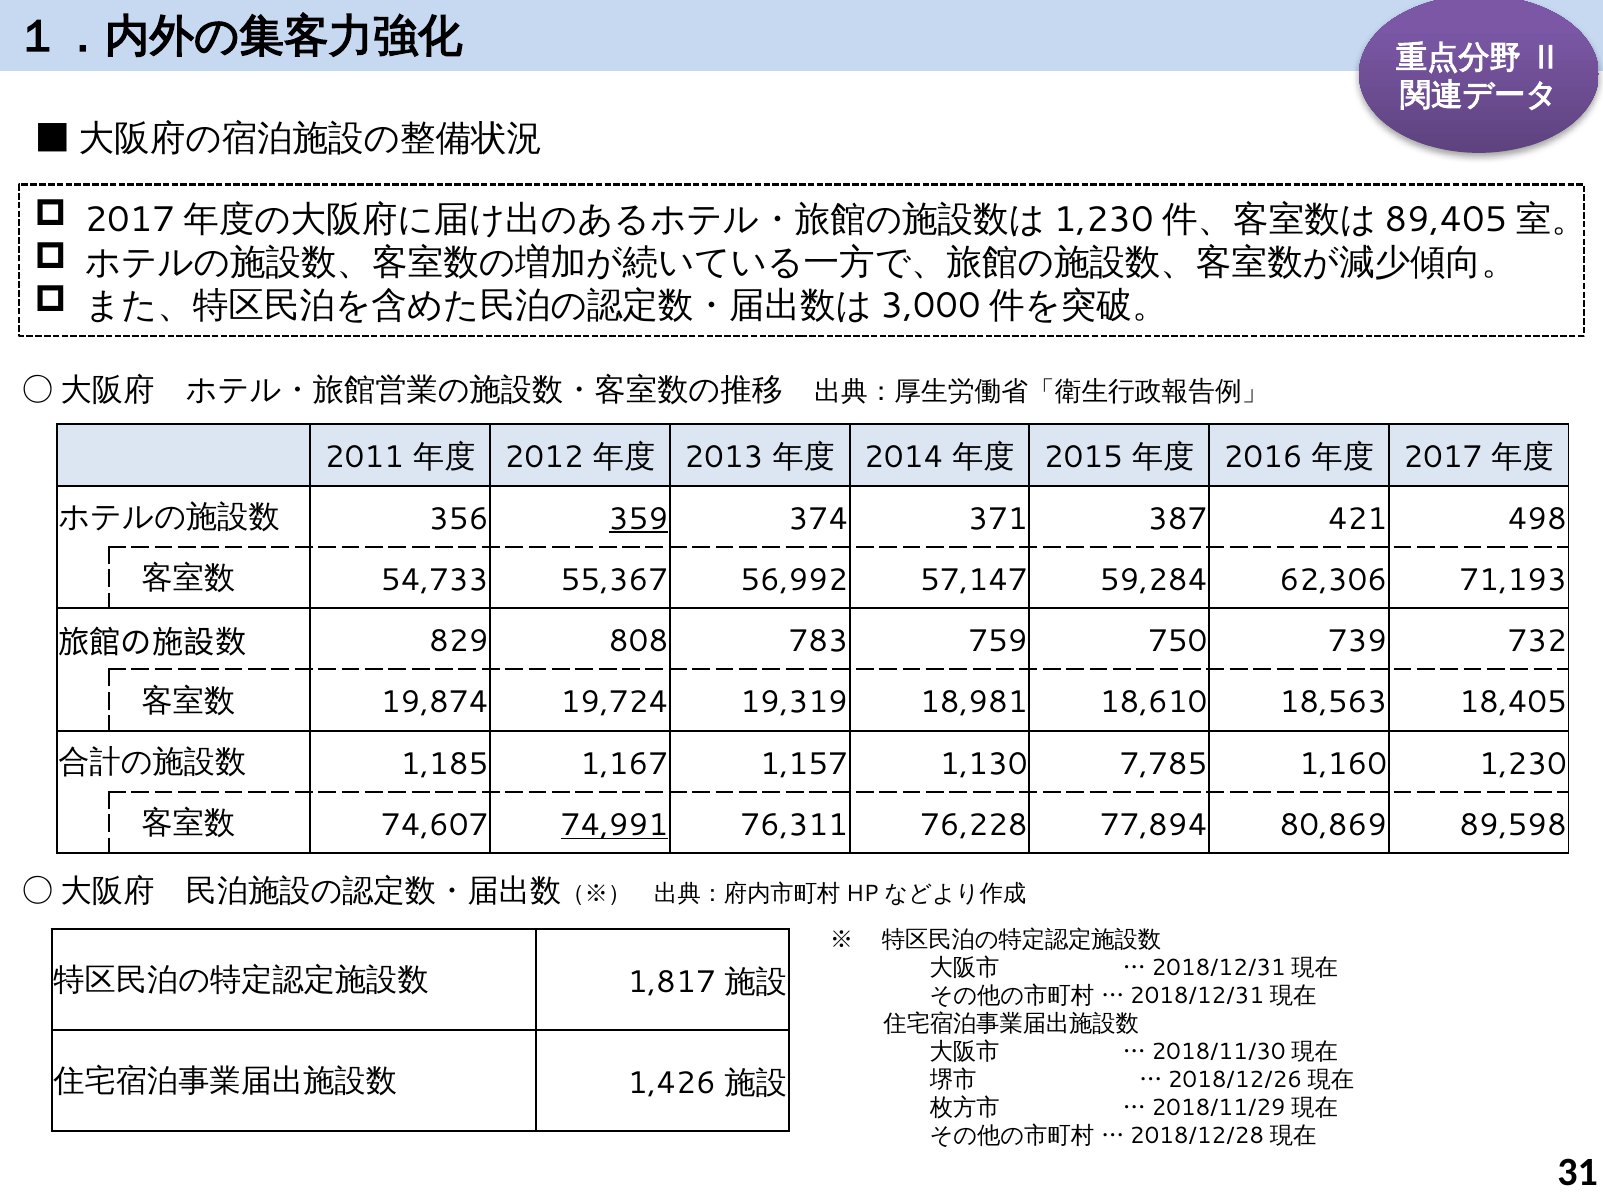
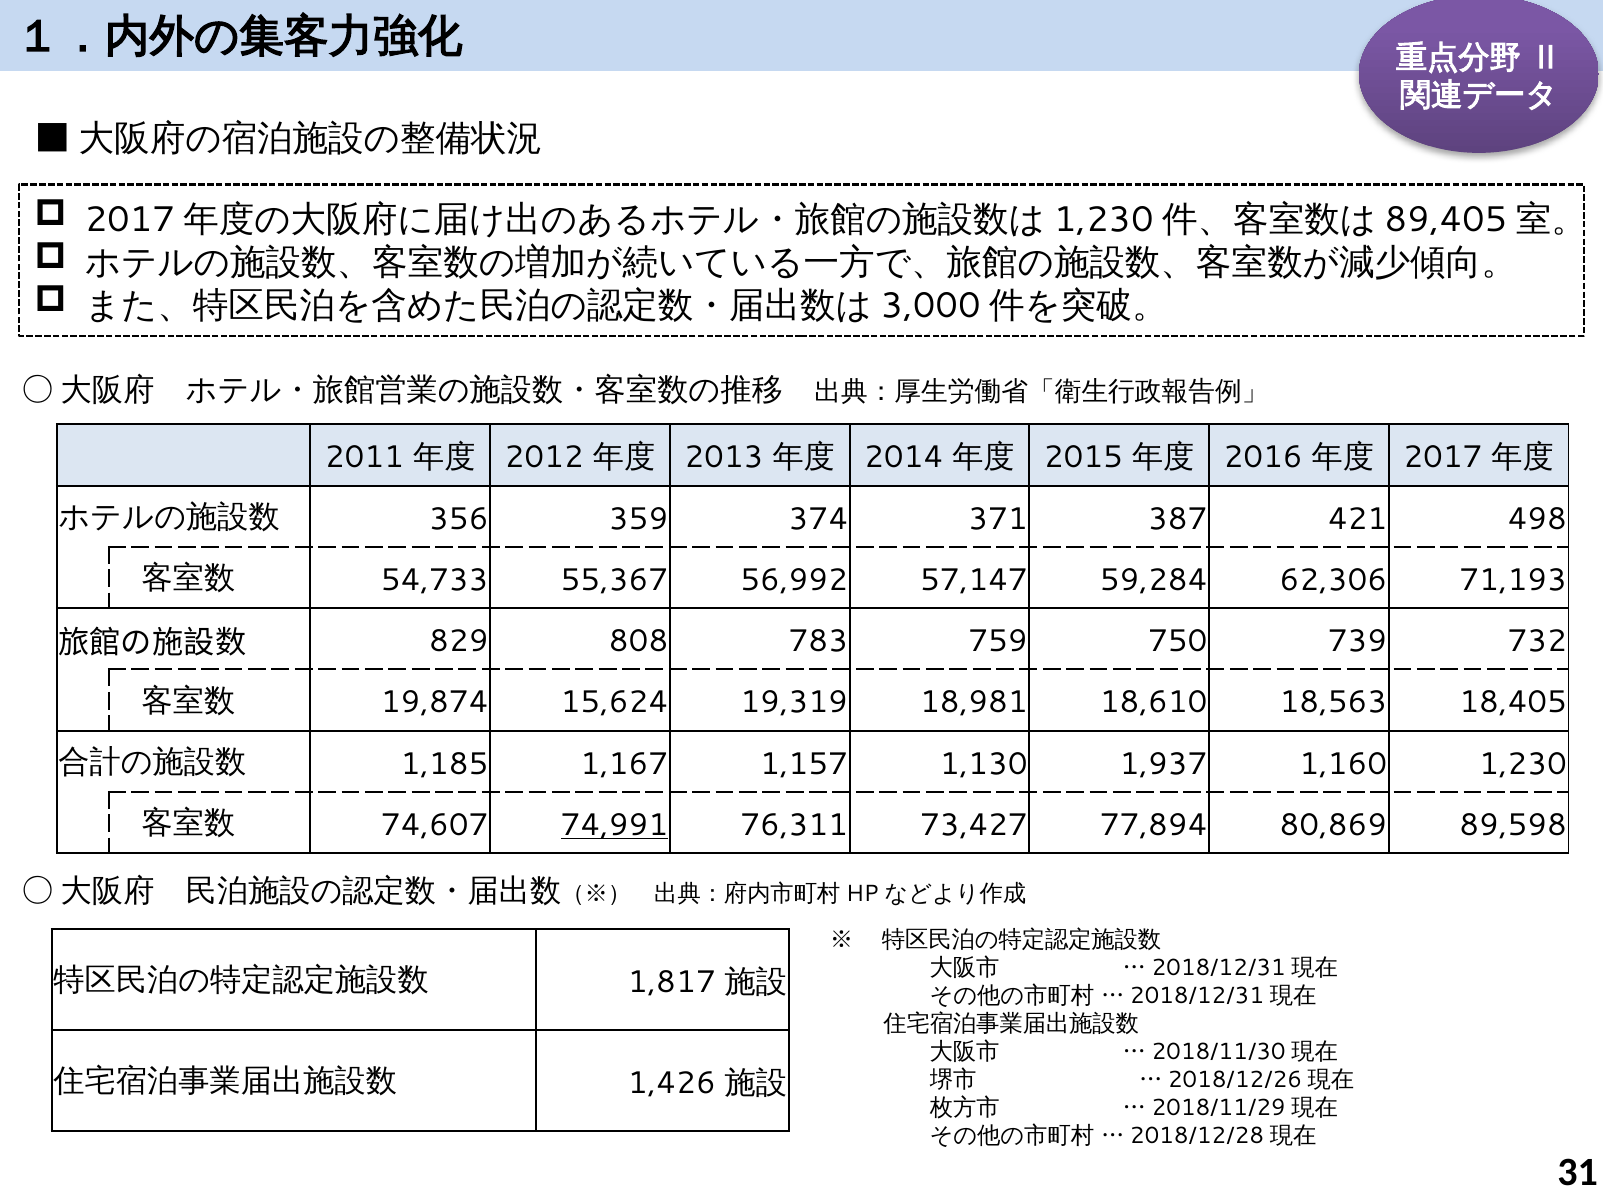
359 underline: present -> none (639, 519)
19,724: 19,724 -> 15,624 (614, 703)
7,785: 7,785 -> 1,937 (1164, 764)
76,228: 76,228 -> 73,427 (974, 825)
